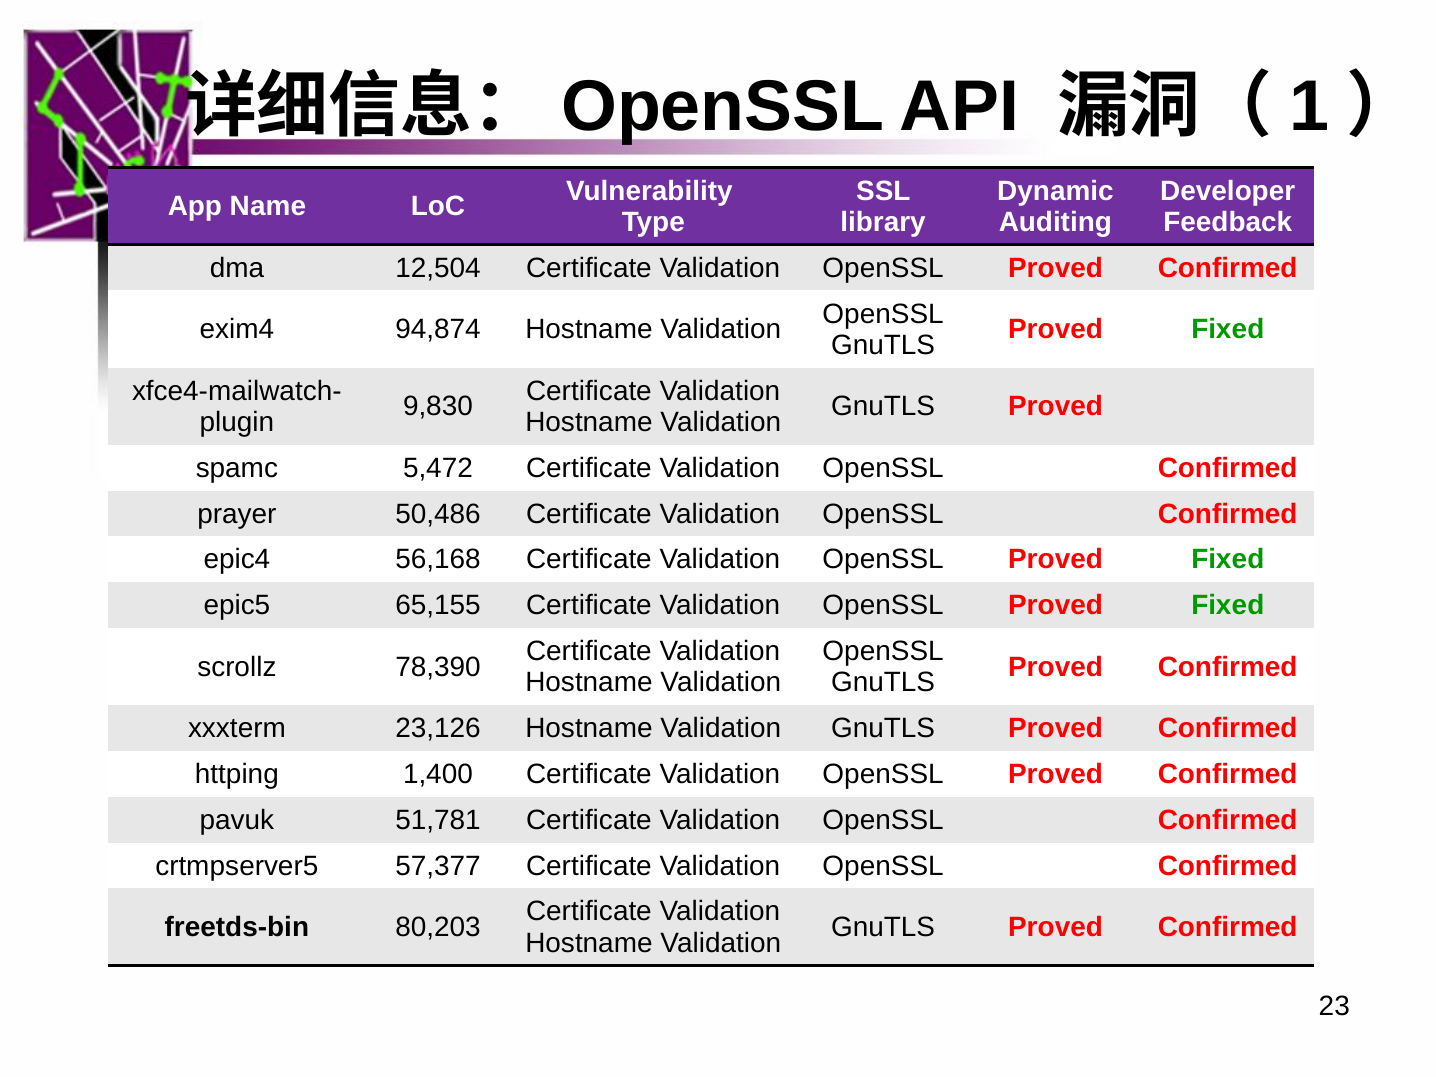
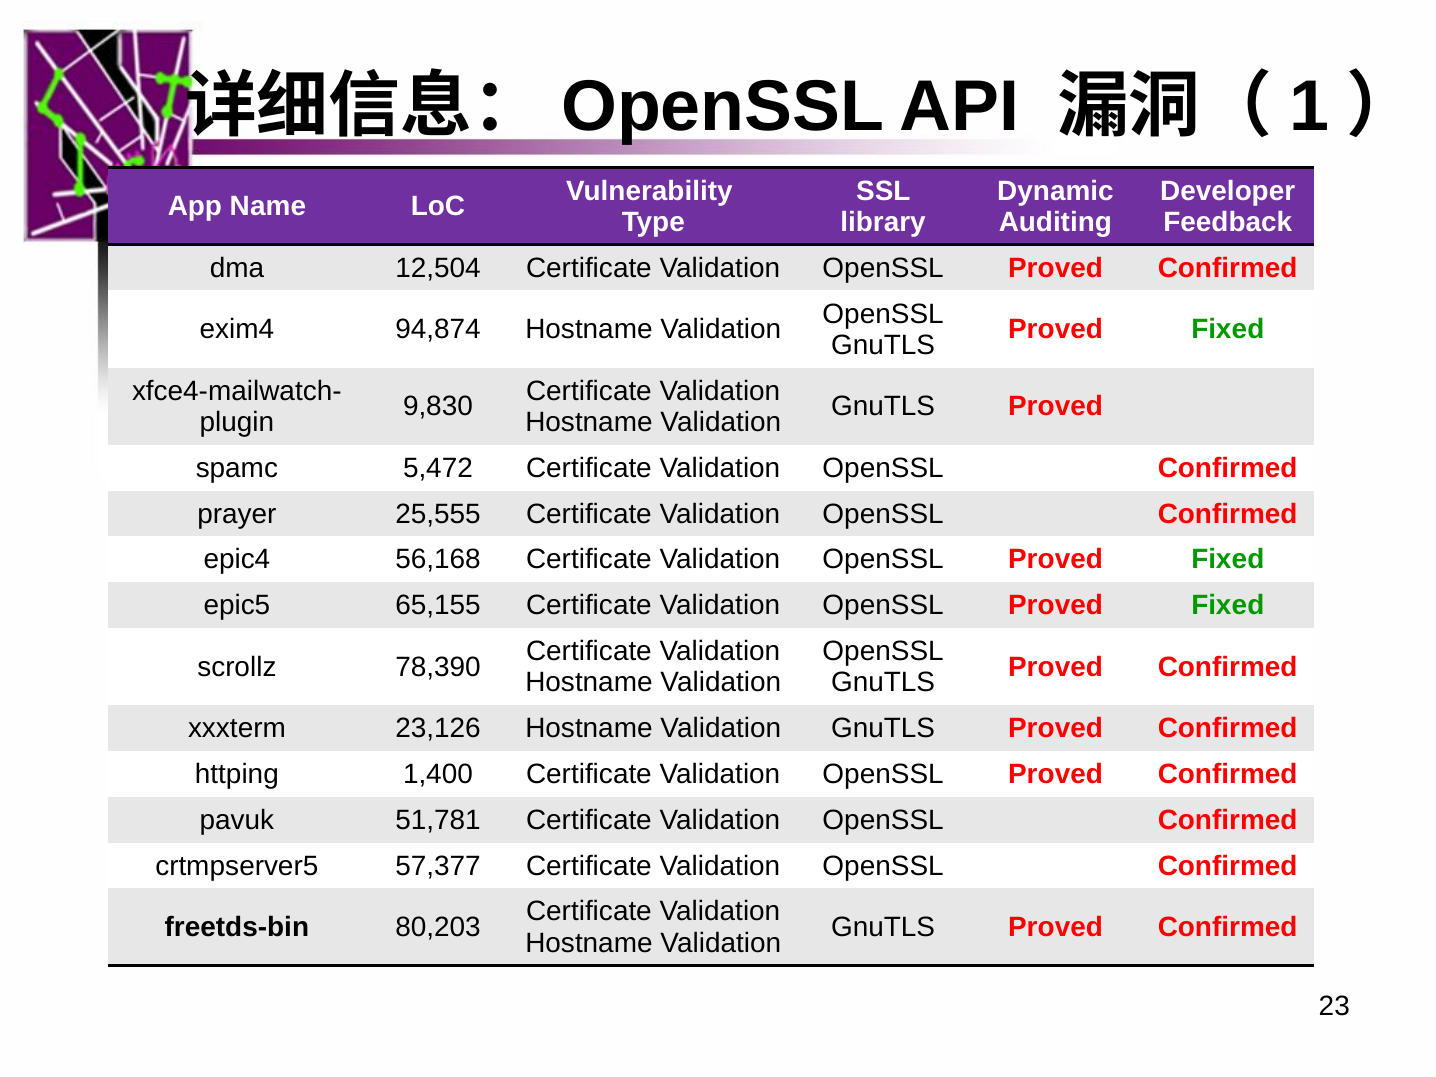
50,486: 50,486 -> 25,555 (438, 514)
